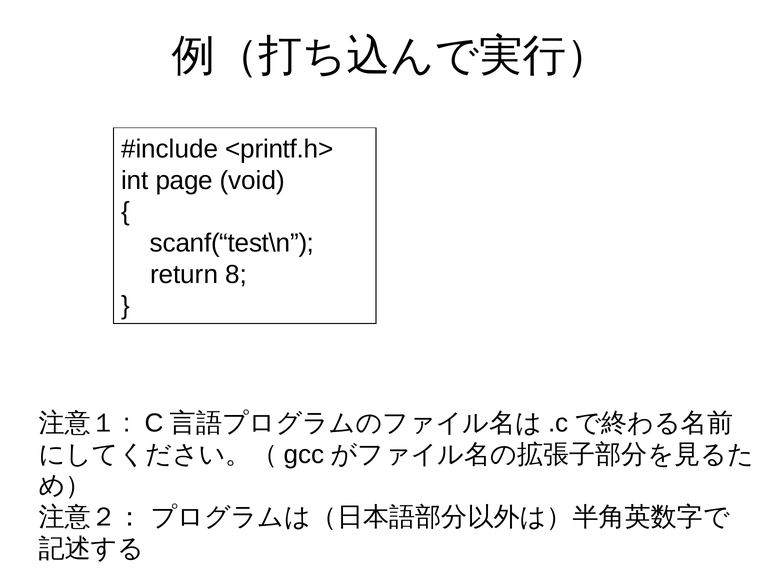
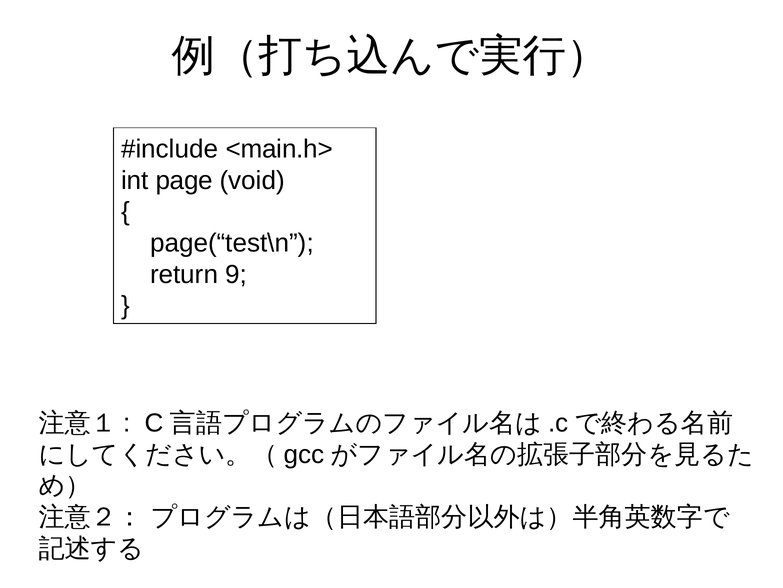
<printf.h>: <printf.h> -> <main.h> (279, 149)
scanf(“test\n: scanf(“test\n -> page(“test\n (232, 243)
8: 8 -> 9 (236, 274)
